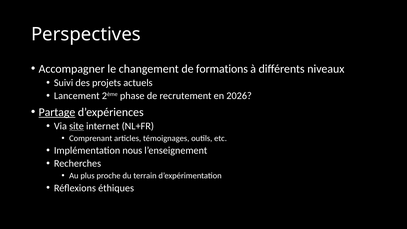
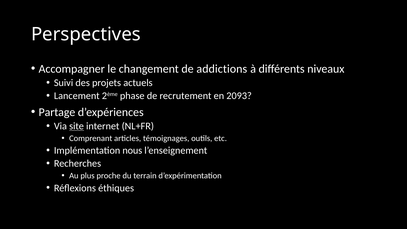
formations: formations -> addictions (222, 69)
2026: 2026 -> 2093 (239, 96)
Partage underline: present -> none (57, 112)
